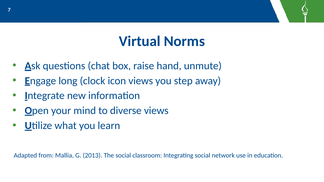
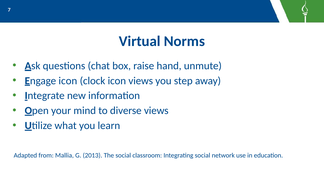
Engage long: long -> icon (68, 81)
